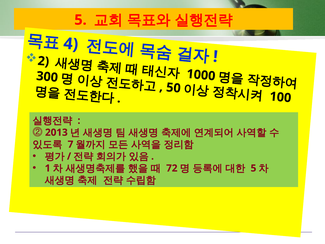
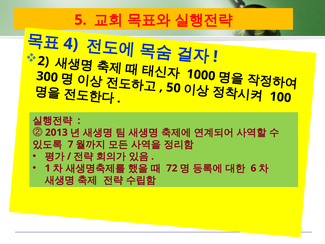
5: 5 -> 6 (253, 168)
